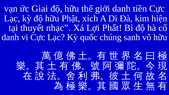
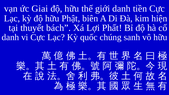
xích: xích -> biên (90, 18)
nhạc: nhạc -> bách (58, 28)
